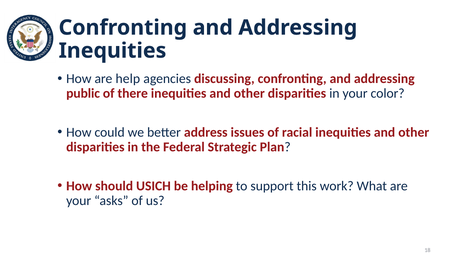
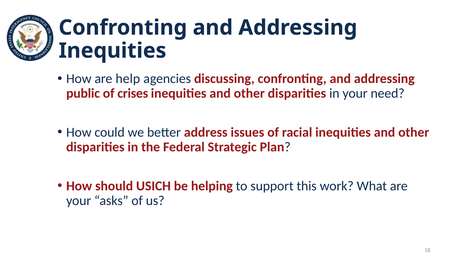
there: there -> crises (133, 93)
color: color -> need (388, 93)
